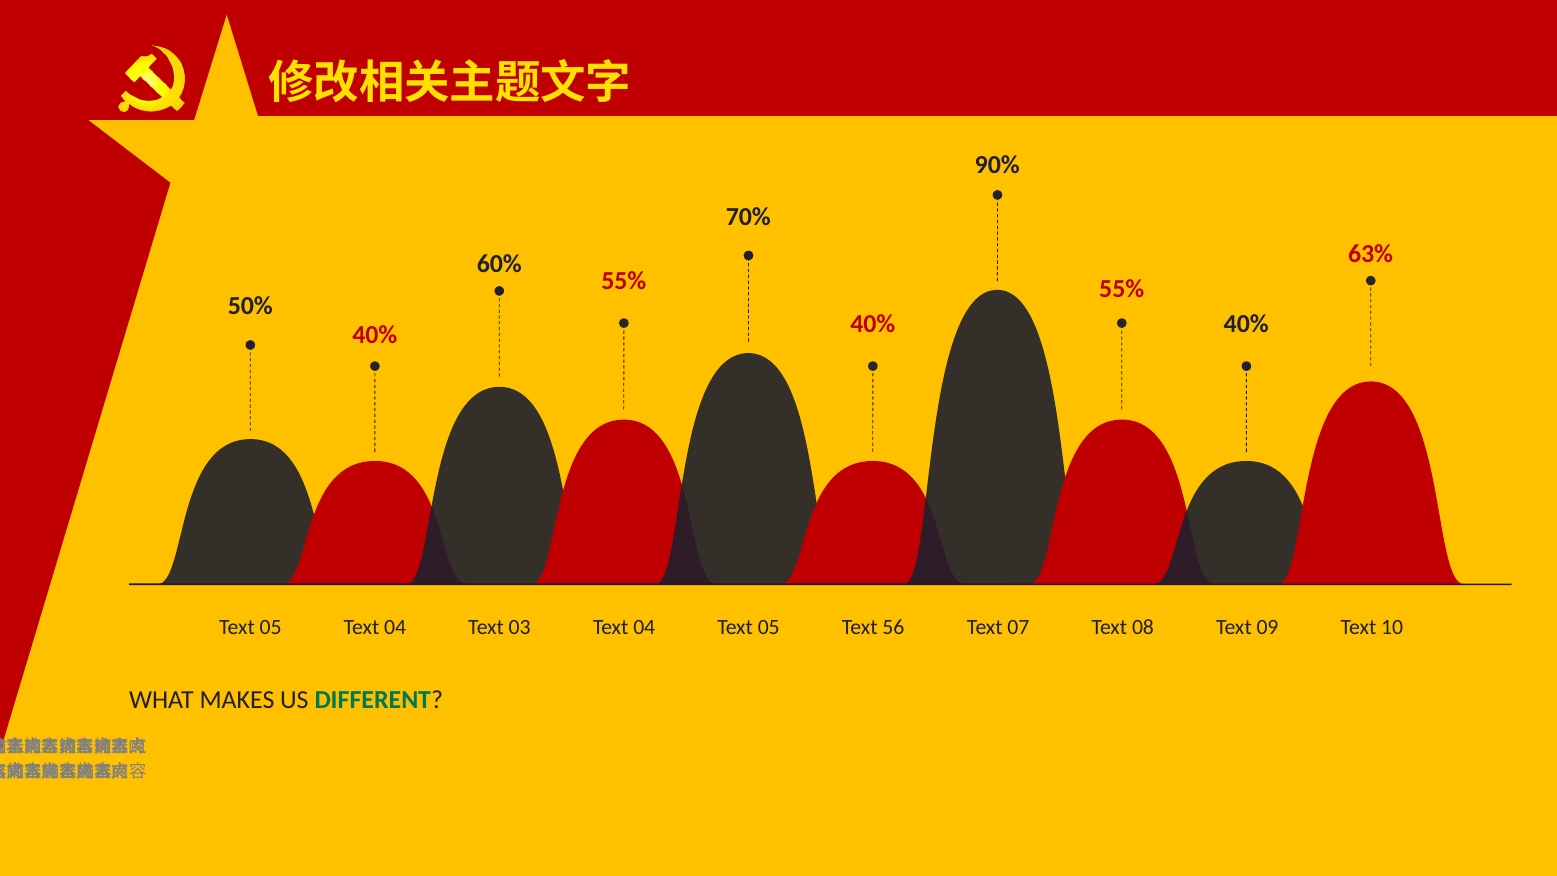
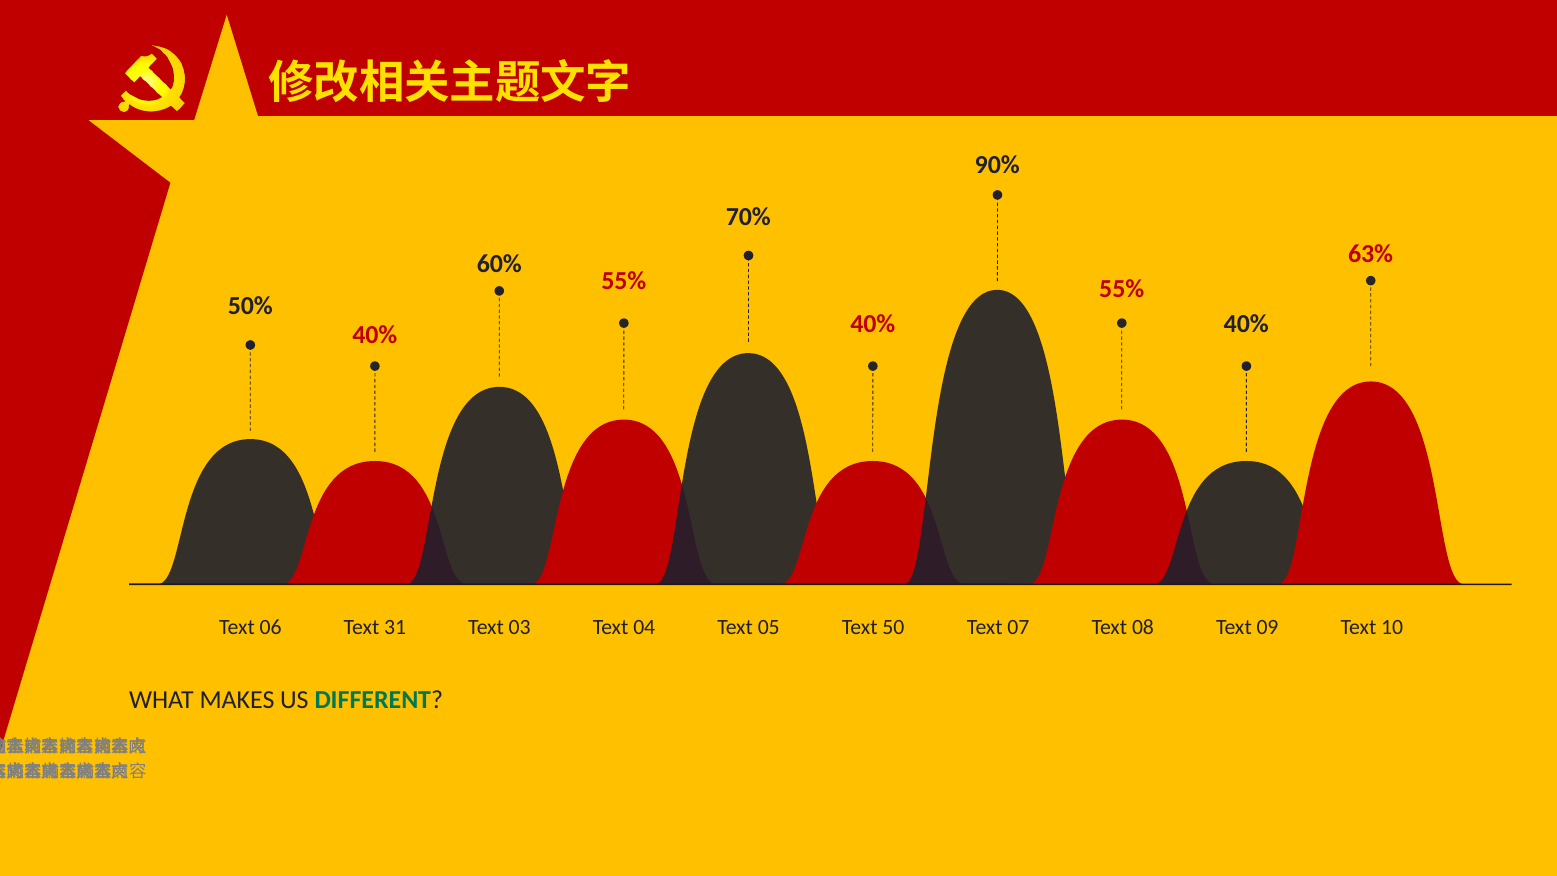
05: 05 -> 06 (271, 627)
04: 04 -> 31 (395, 627)
56: 56 -> 50 (893, 627)
